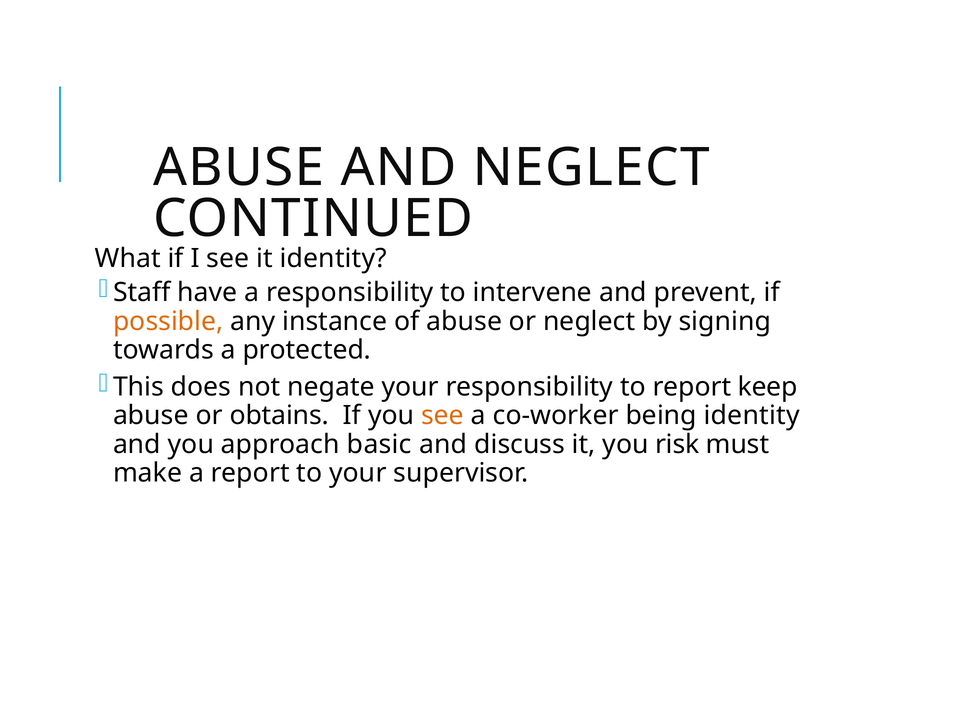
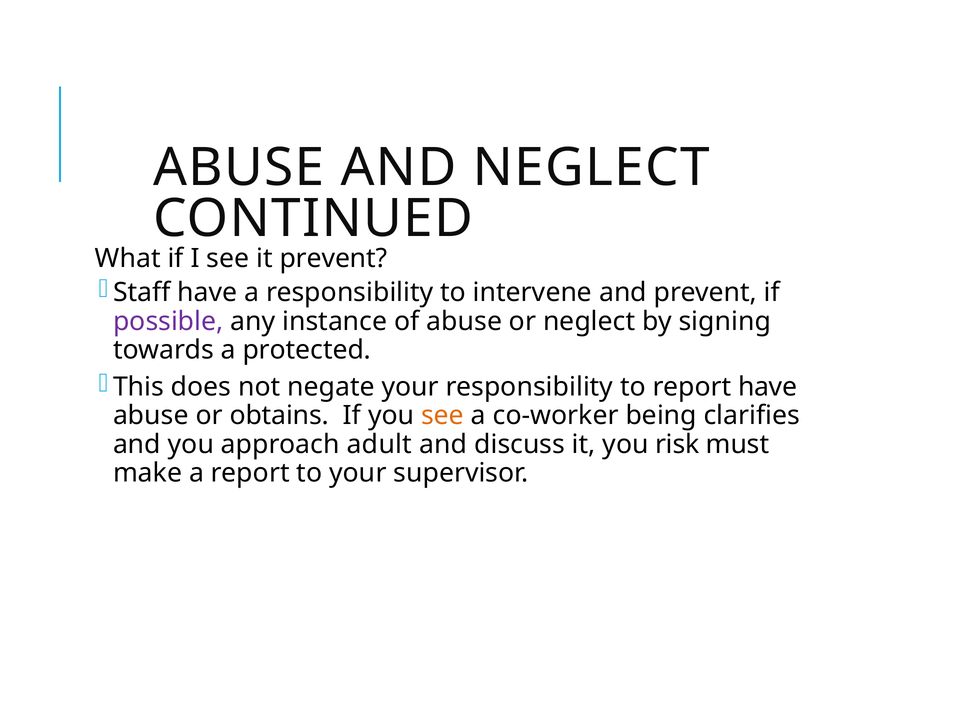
it identity: identity -> prevent (333, 259)
possible colour: orange -> purple (168, 321)
report keep: keep -> have (768, 387)
being identity: identity -> clarifies (752, 416)
basic: basic -> adult (379, 445)
